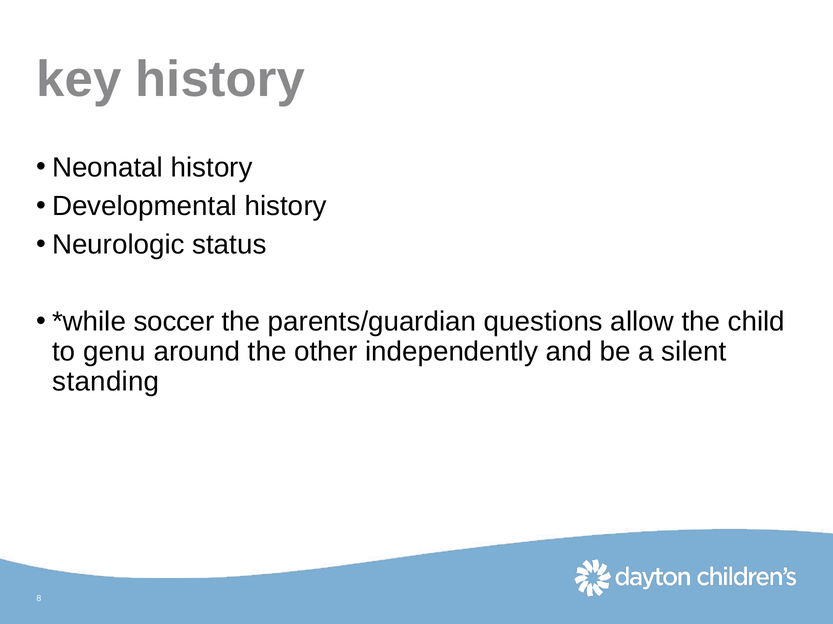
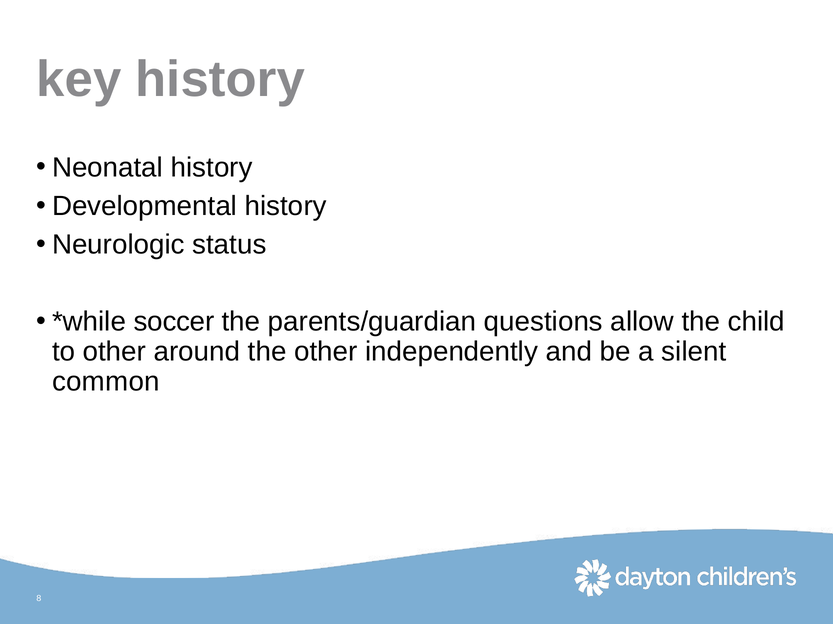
to genu: genu -> other (114, 352)
standing: standing -> common (106, 382)
